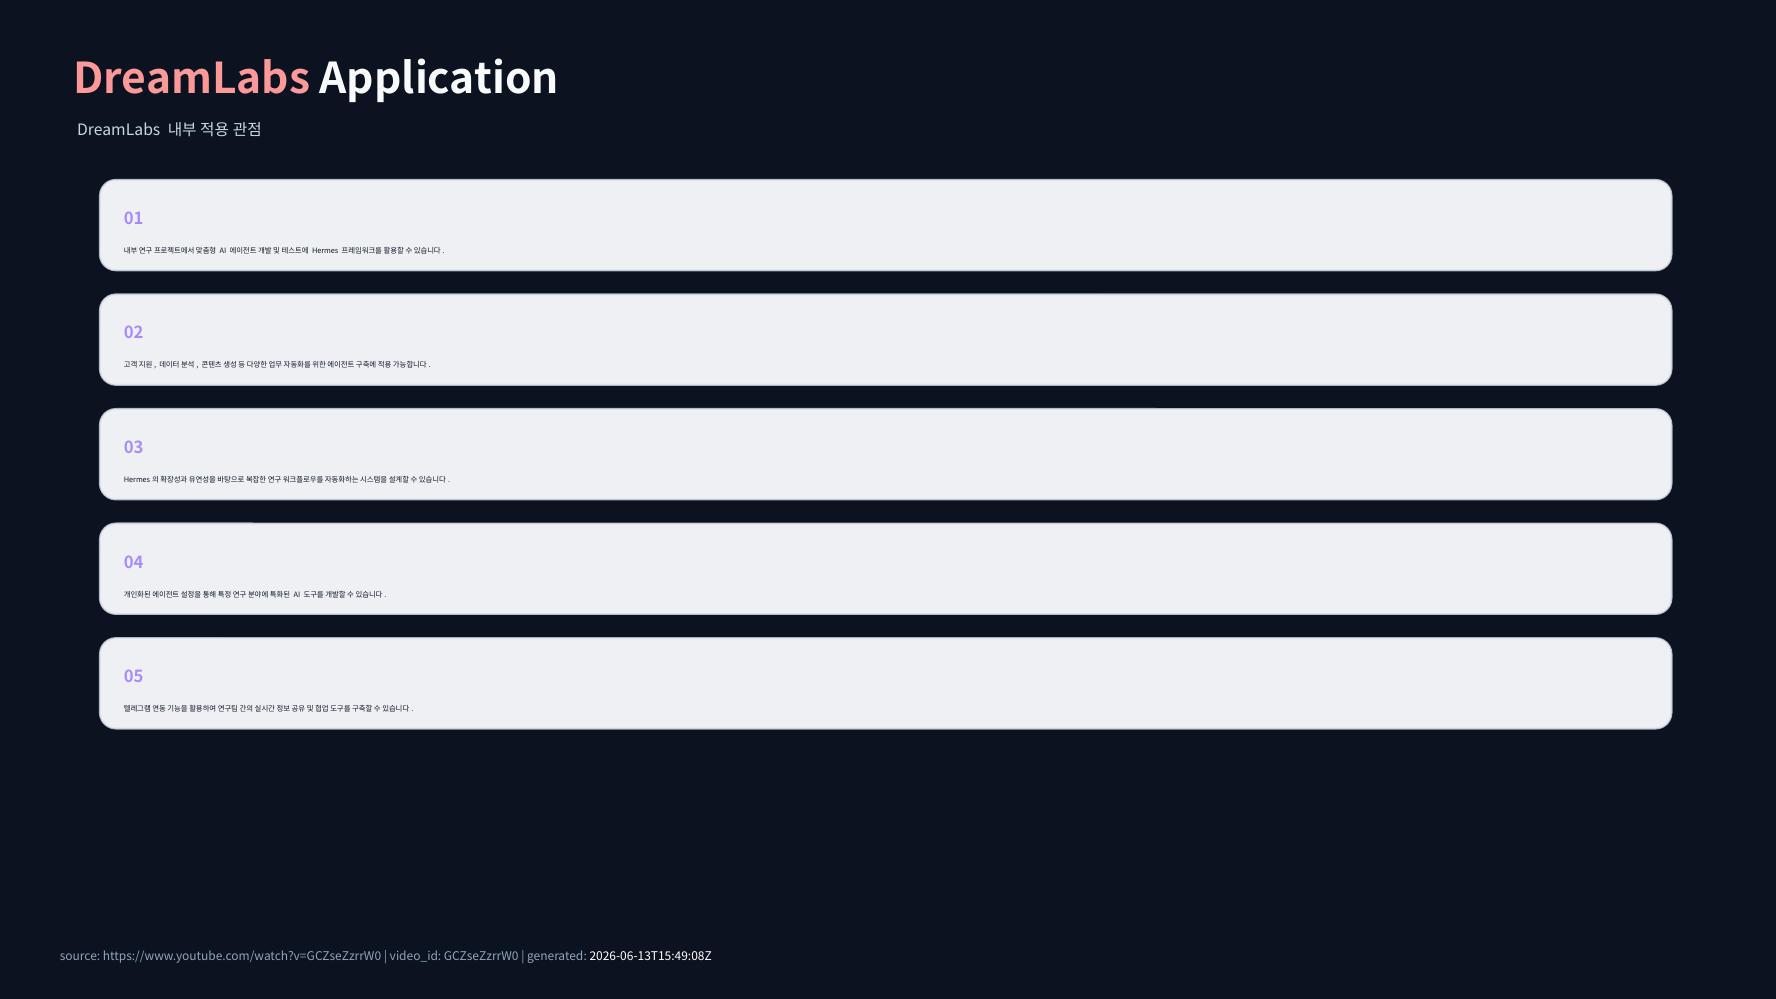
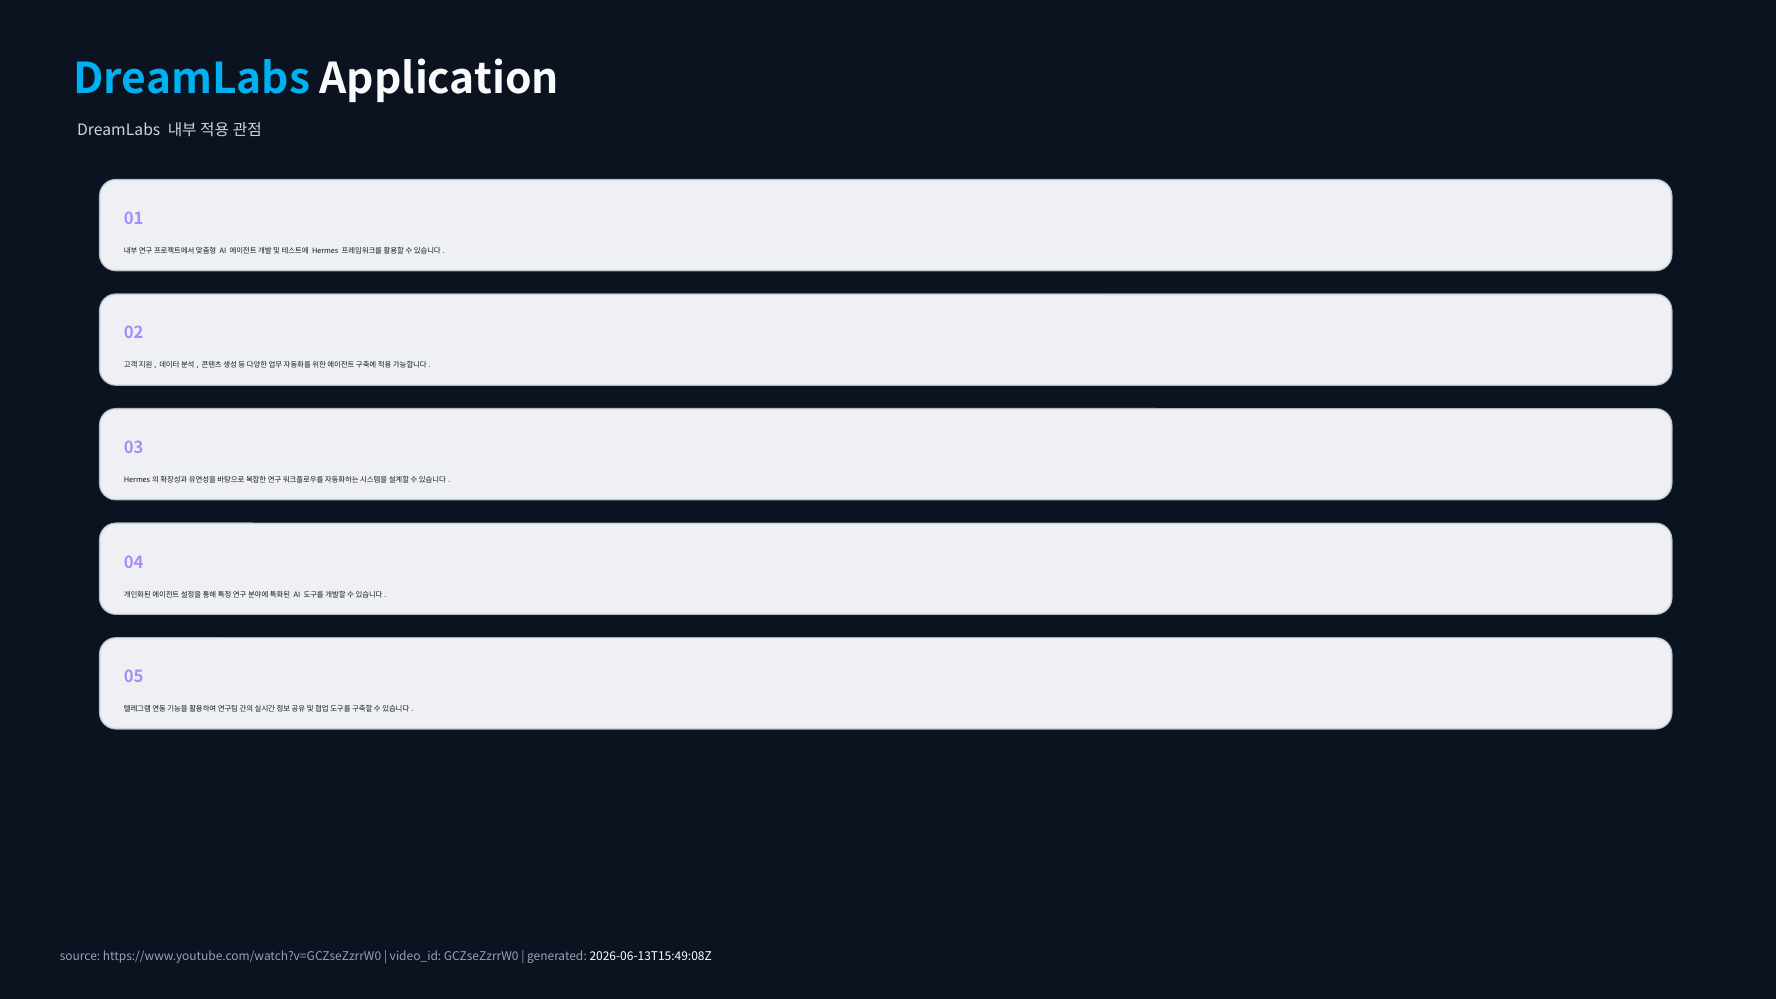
DreamLabs colour: pink -> light blue (192, 80)
